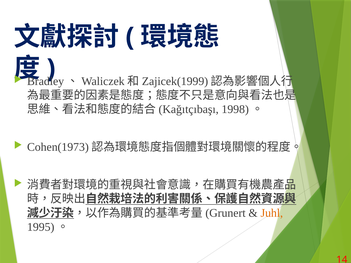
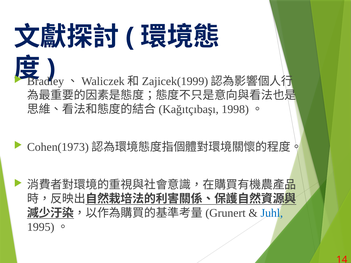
Juhl colour: orange -> blue (272, 213)
